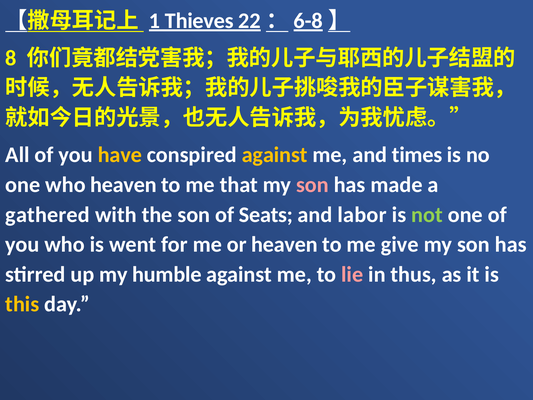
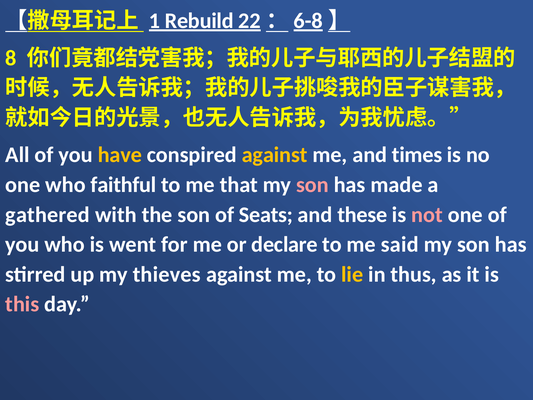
Thieves: Thieves -> Rebuild (199, 21)
who heaven: heaven -> faithful (123, 185)
labor: labor -> these (362, 215)
not colour: light green -> pink (427, 215)
or heaven: heaven -> declare (285, 244)
give: give -> said (400, 244)
humble: humble -> thieves (167, 274)
lie colour: pink -> yellow (352, 274)
this colour: yellow -> pink (22, 304)
